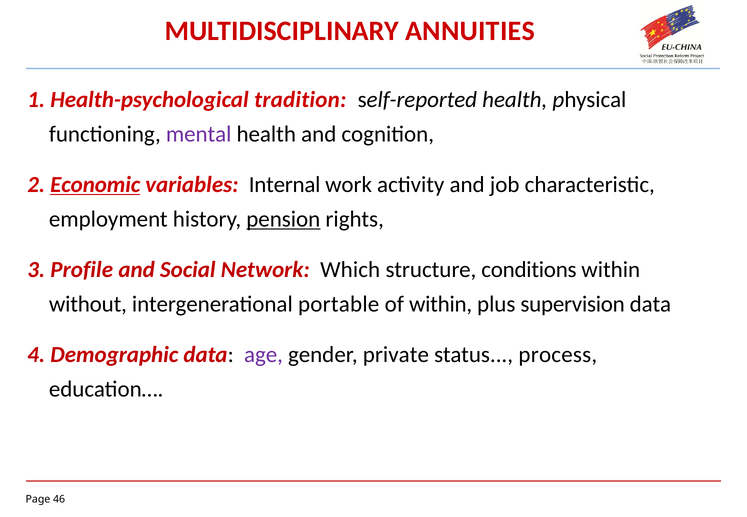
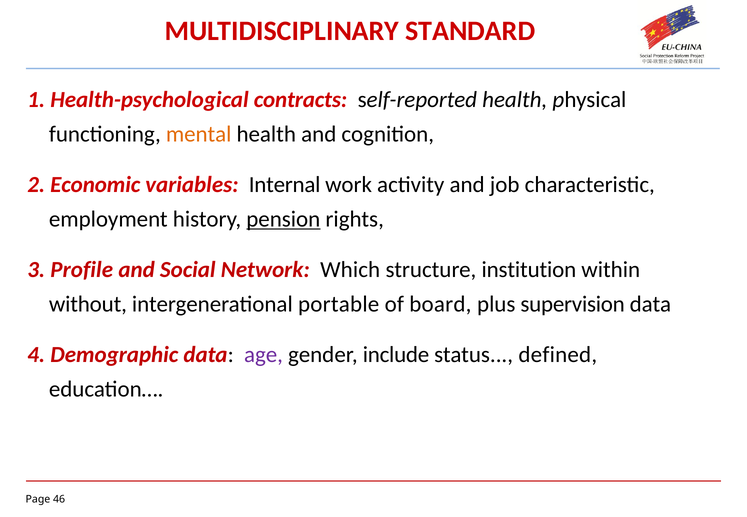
ANNUITIES: ANNUITIES -> STANDARD (470, 31)
tradition: tradition -> contracts (300, 100)
mental colour: purple -> orange (199, 134)
Economic underline: present -> none (95, 185)
conditions: conditions -> institution (529, 270)
of within: within -> board (440, 304)
private: private -> include (396, 355)
process: process -> defined (558, 355)
